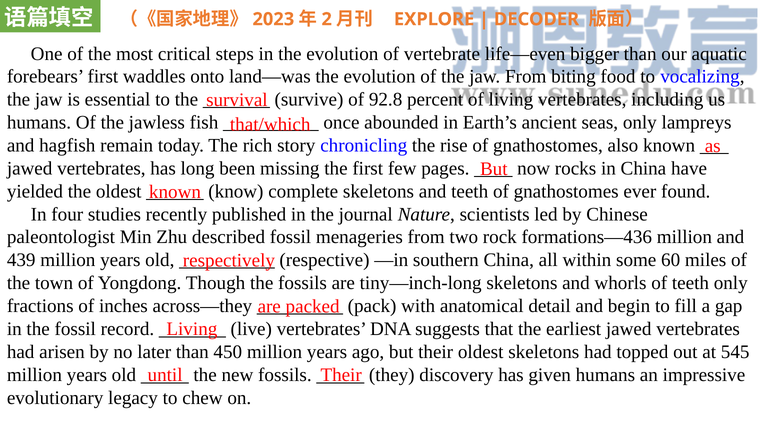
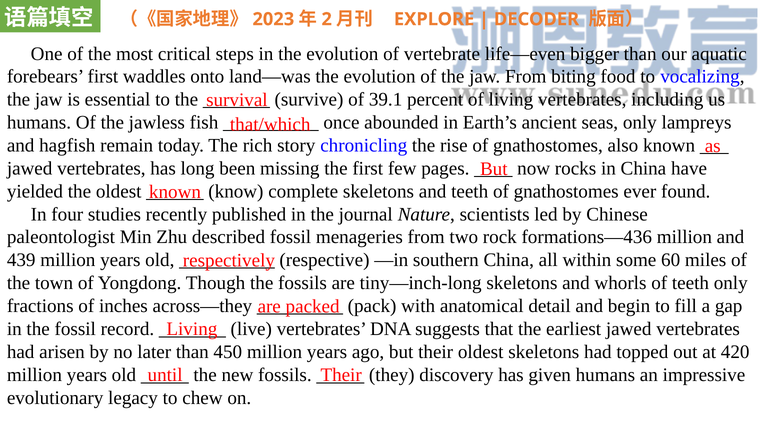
92.8: 92.8 -> 39.1 (386, 100)
545: 545 -> 420 (735, 352)
